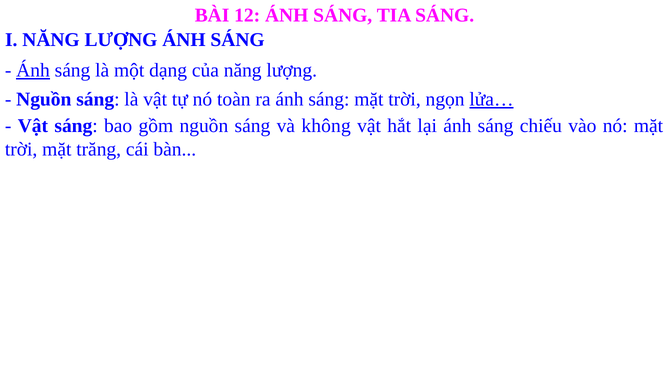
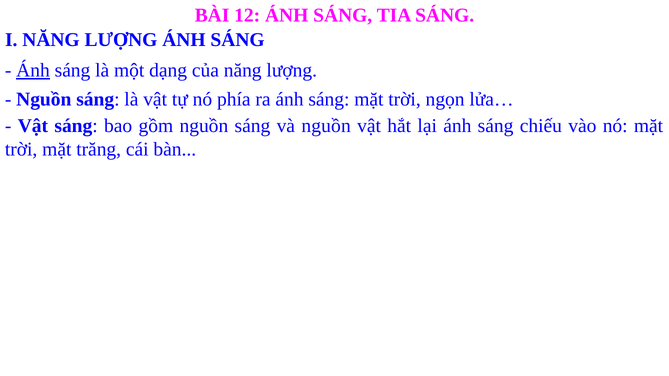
toàn: toàn -> phía (234, 99)
lửa… underline: present -> none (491, 99)
và không: không -> nguồn (326, 126)
